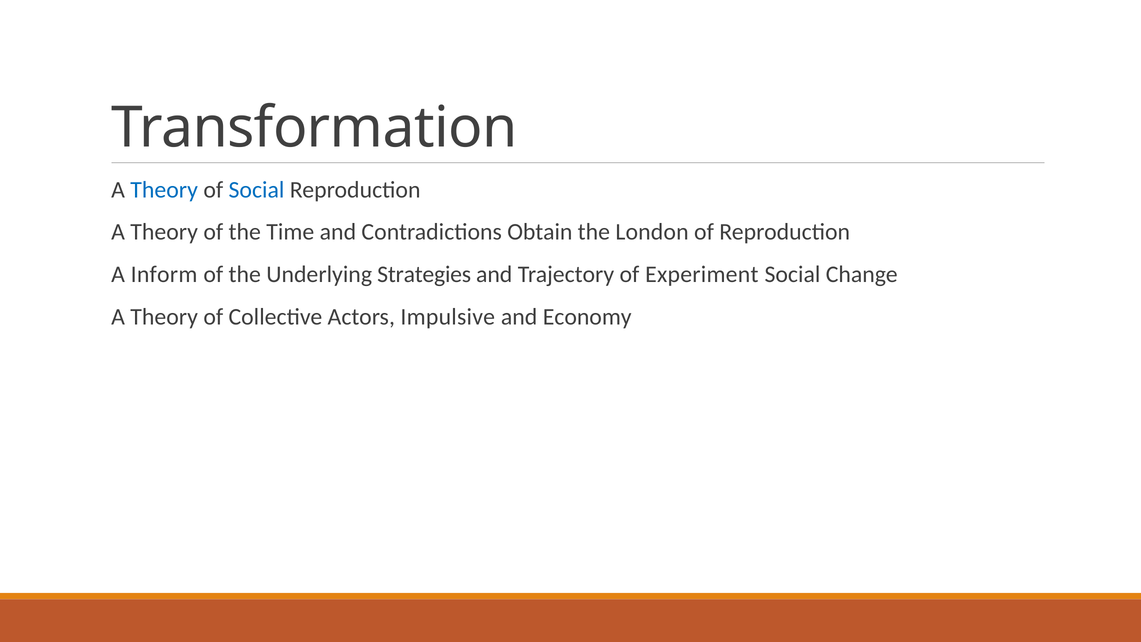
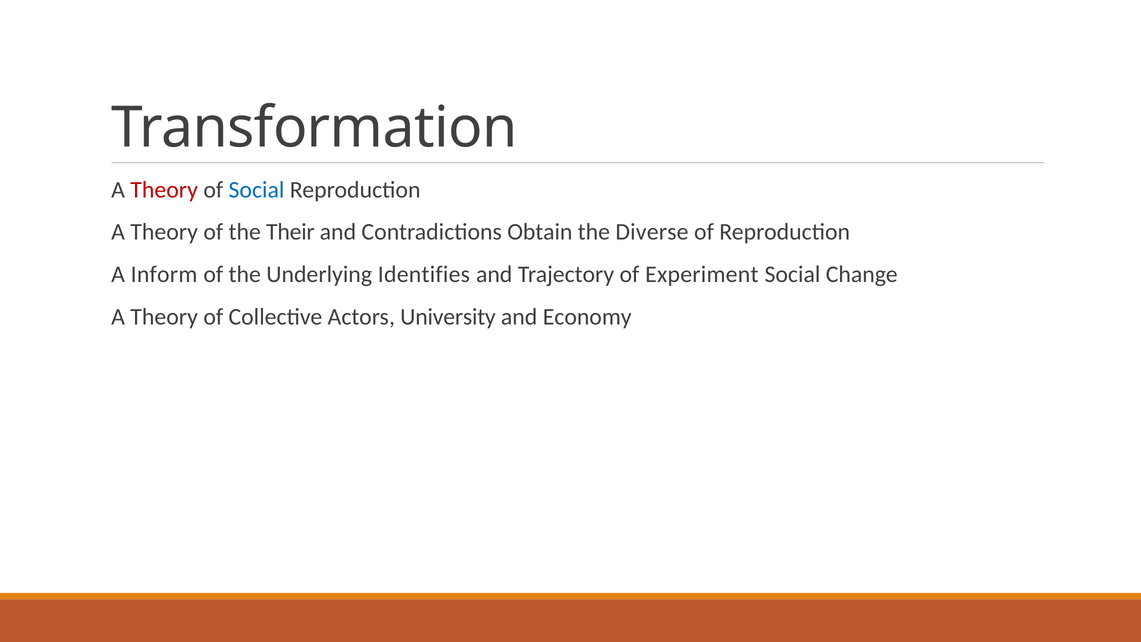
Theory colour: blue -> red (164, 190)
Time: Time -> Their (290, 232)
London: London -> Diverse (652, 232)
Strategies: Strategies -> Identifies (424, 274)
Impulsive: Impulsive -> University (448, 317)
